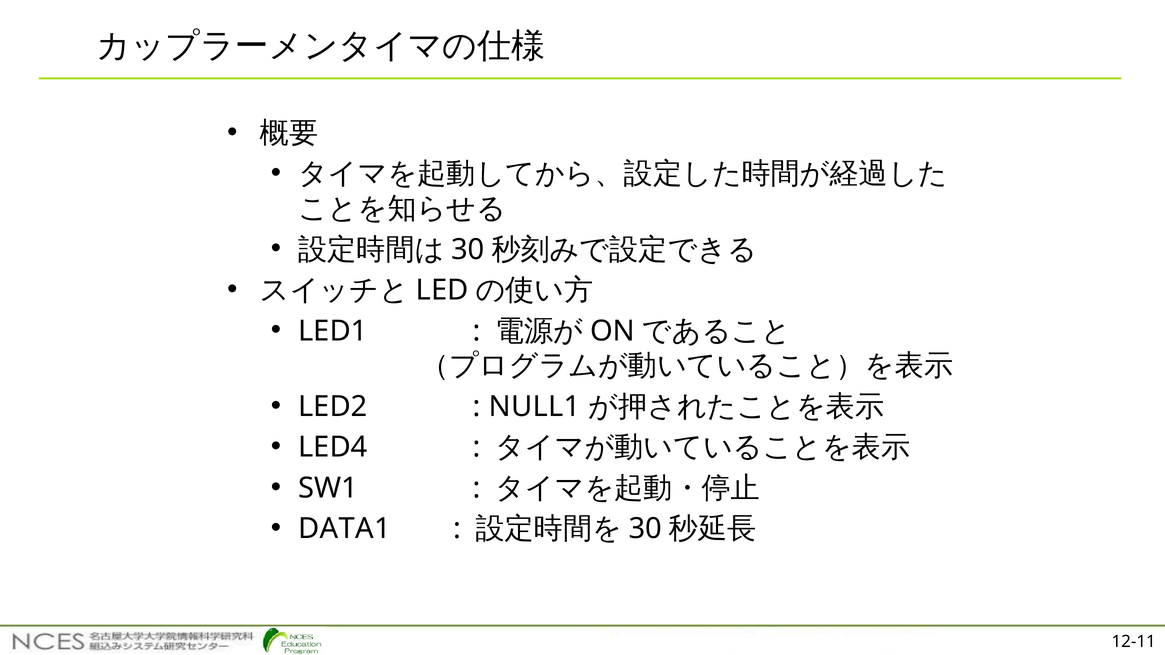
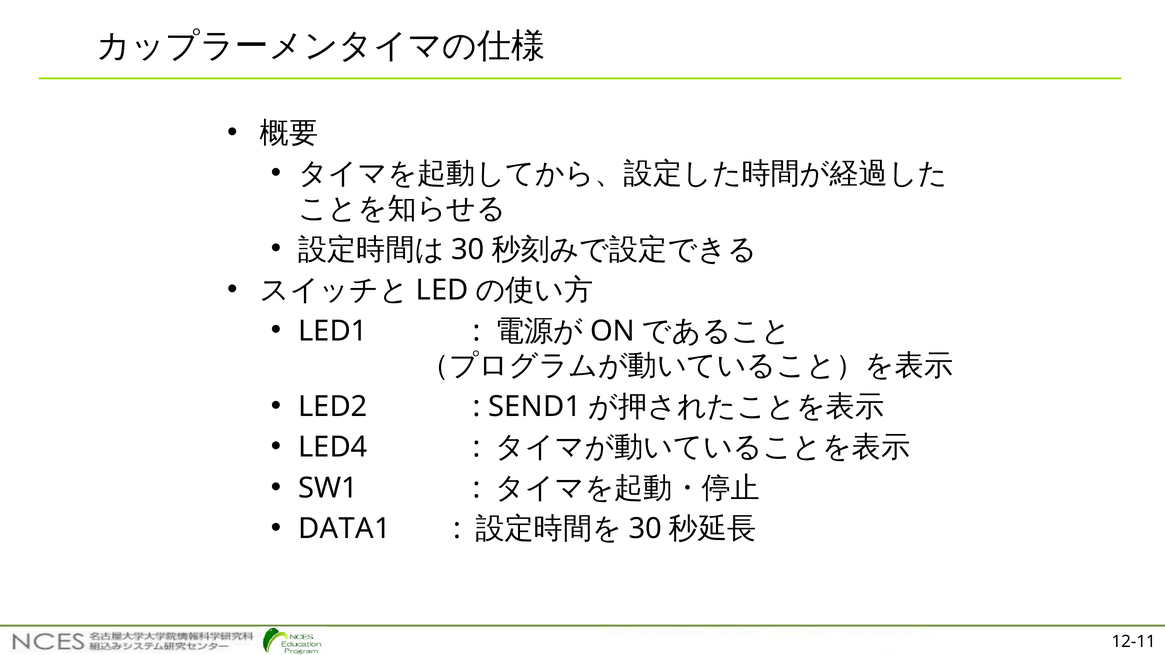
NULL1: NULL1 -> SEND1 (535, 407)
